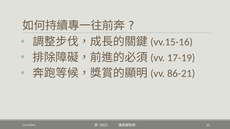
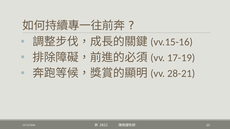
86-21: 86-21 -> 28-21 (181, 74)
